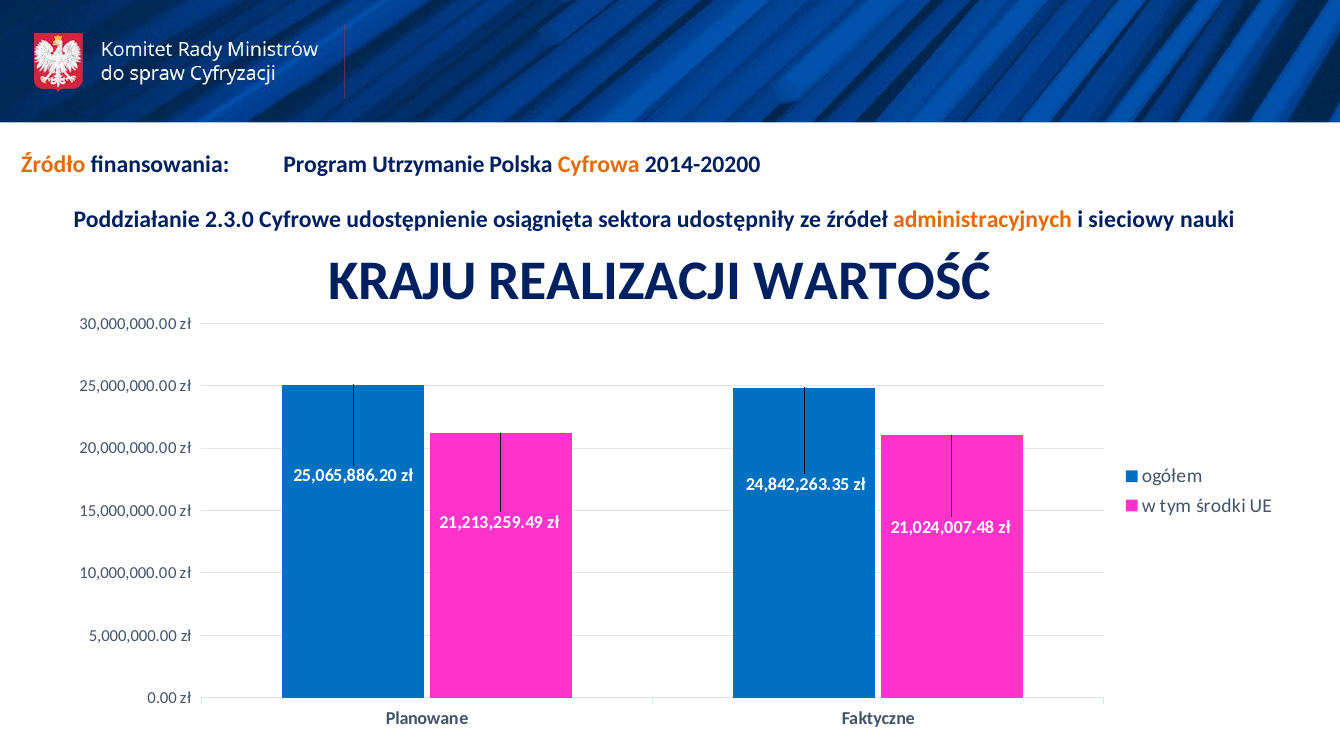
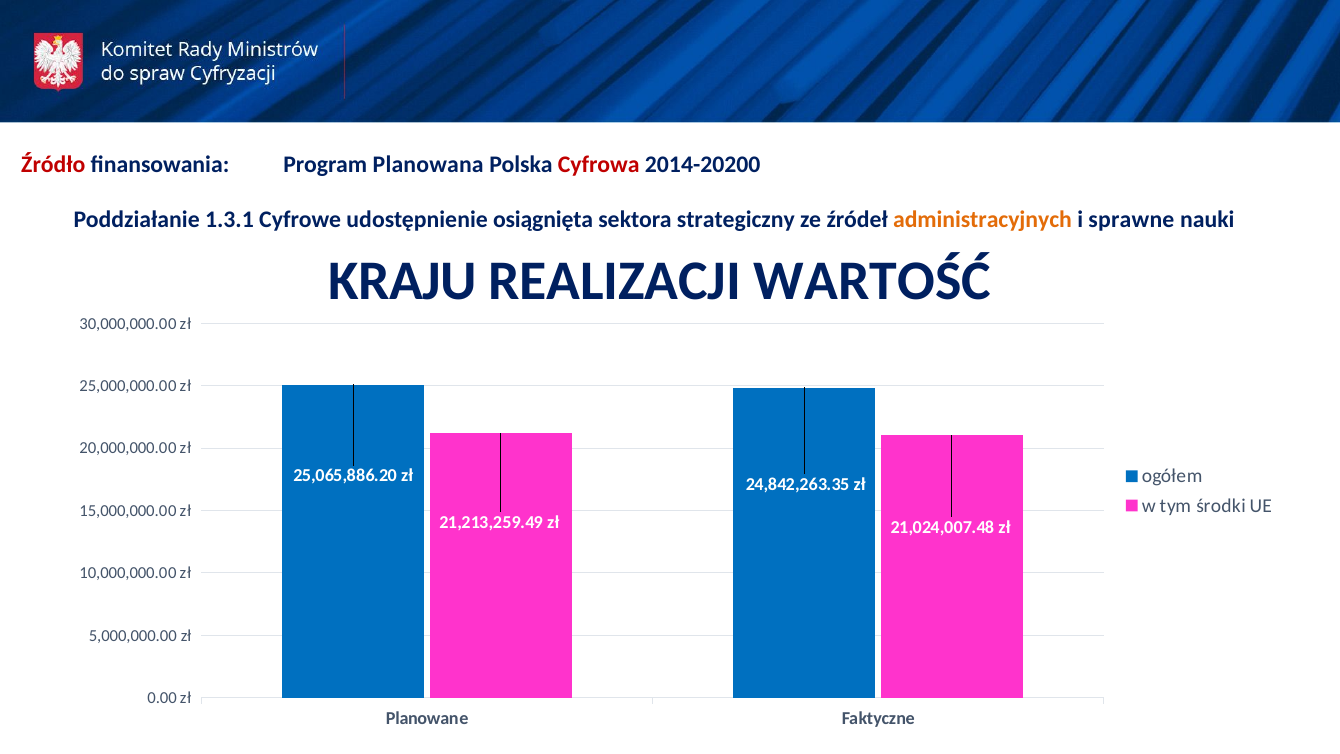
Źródło colour: orange -> red (53, 165)
Utrzymanie: Utrzymanie -> Planowana (428, 165)
Cyfrowa colour: orange -> red (599, 165)
2.3.0: 2.3.0 -> 1.3.1 (229, 219)
udostępniły: udostępniły -> strategiczny (736, 219)
sieciowy: sieciowy -> sprawne (1131, 219)
